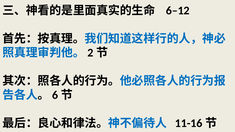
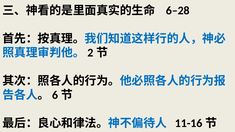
6–12: 6–12 -> 6–28 (178, 11)
